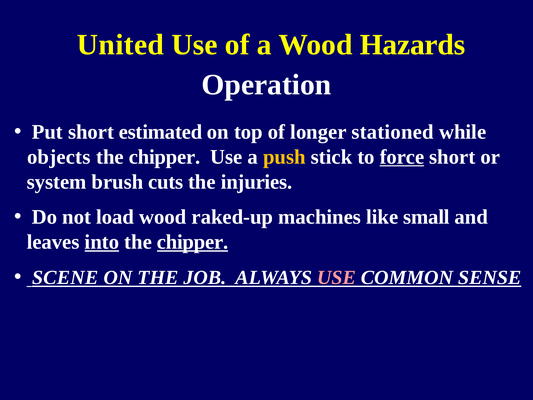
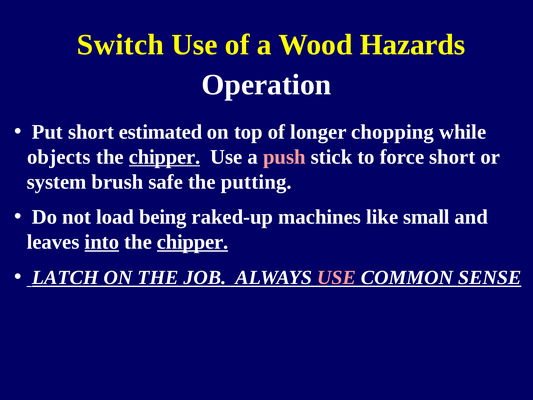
United: United -> Switch (120, 45)
stationed: stationed -> chopping (393, 132)
chipper underline: none -> present (165, 157)
push colour: yellow -> pink (284, 157)
force underline: present -> none (402, 157)
cuts: cuts -> safe (166, 182)
injuries: injuries -> putting (256, 182)
load wood: wood -> being (163, 217)
SCENE: SCENE -> LATCH (65, 277)
